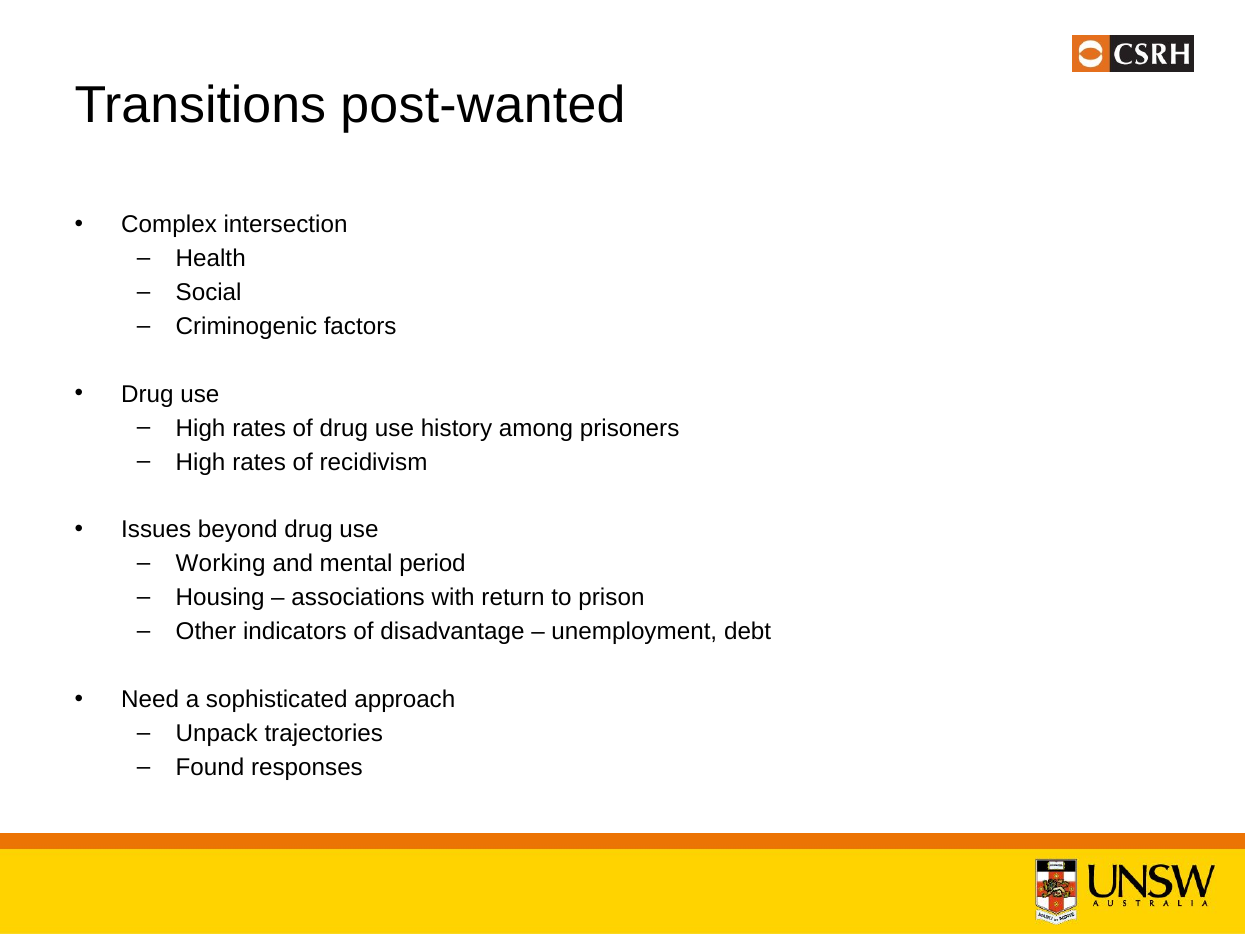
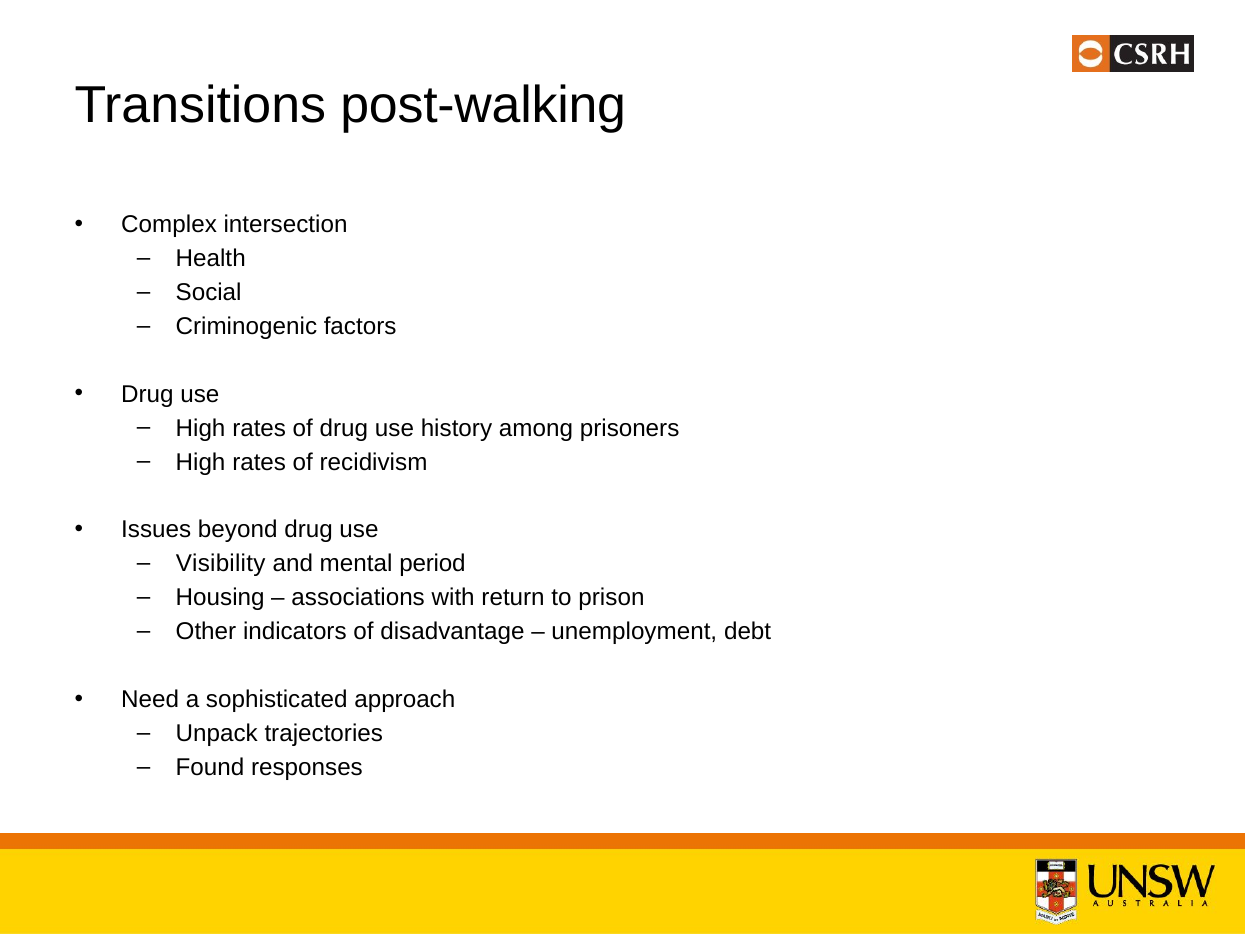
post-wanted: post-wanted -> post-walking (483, 106)
Working: Working -> Visibility (221, 564)
